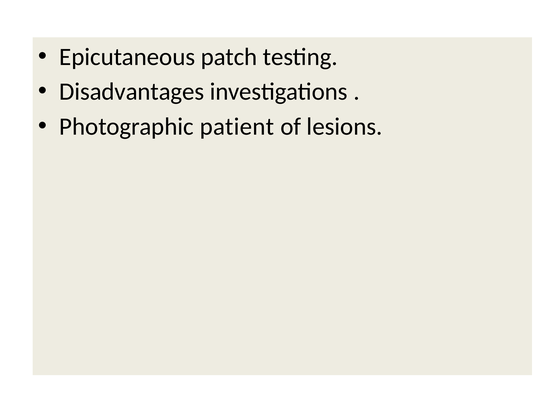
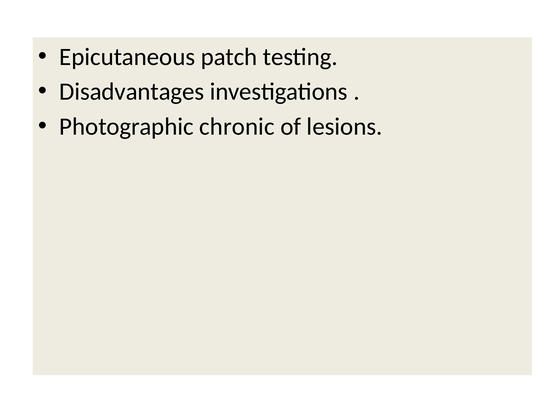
patient: patient -> chronic (237, 127)
